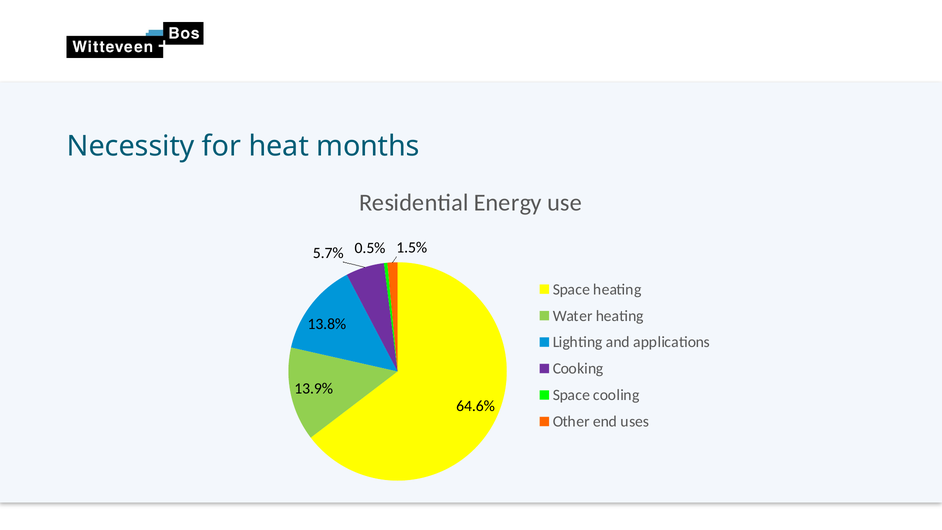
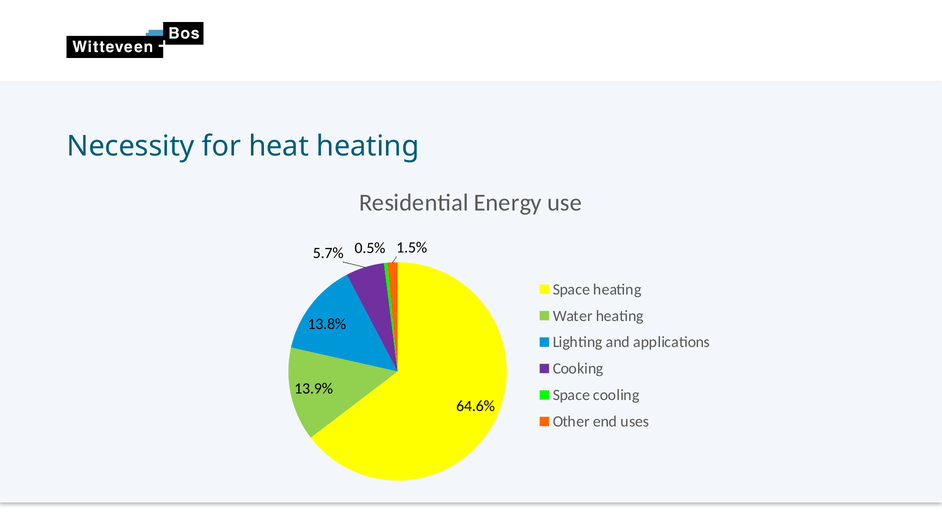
heat months: months -> heating (368, 146)
